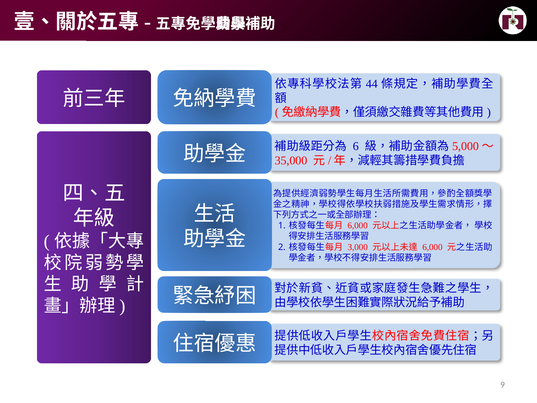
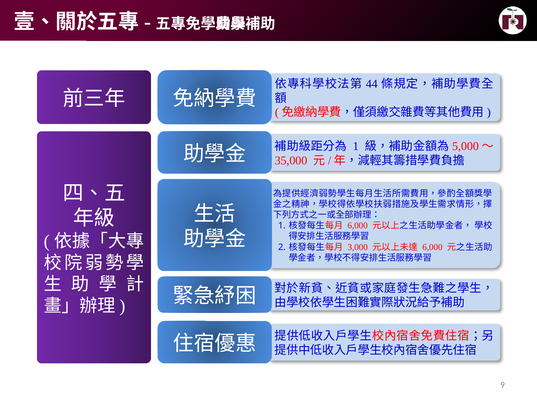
6: 6 -> 1 (356, 146)
